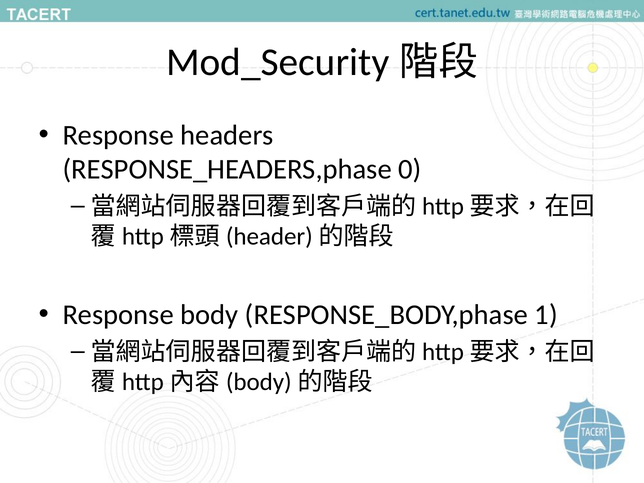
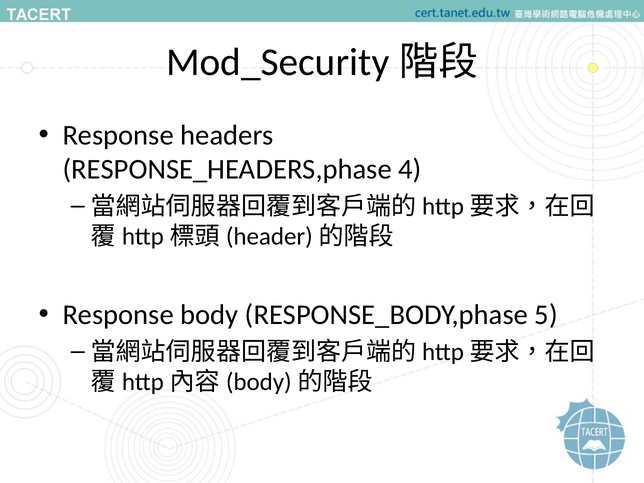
0: 0 -> 4 (410, 169)
1: 1 -> 5 (546, 315)
